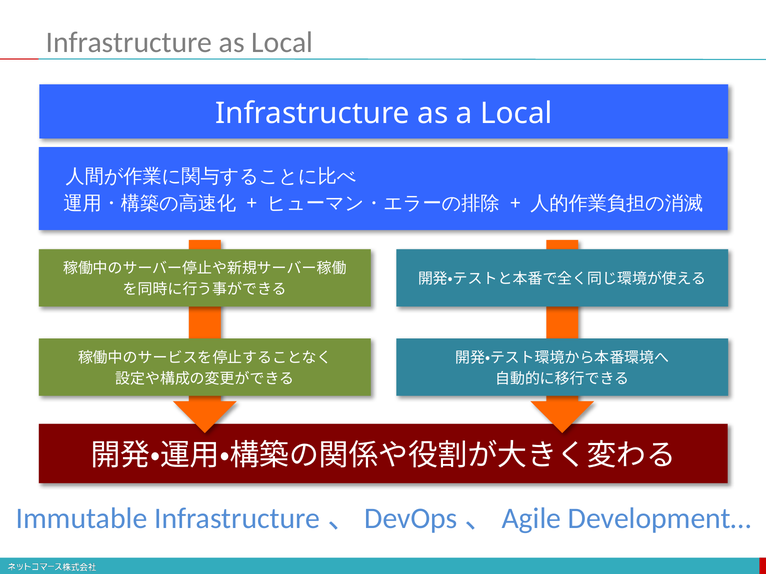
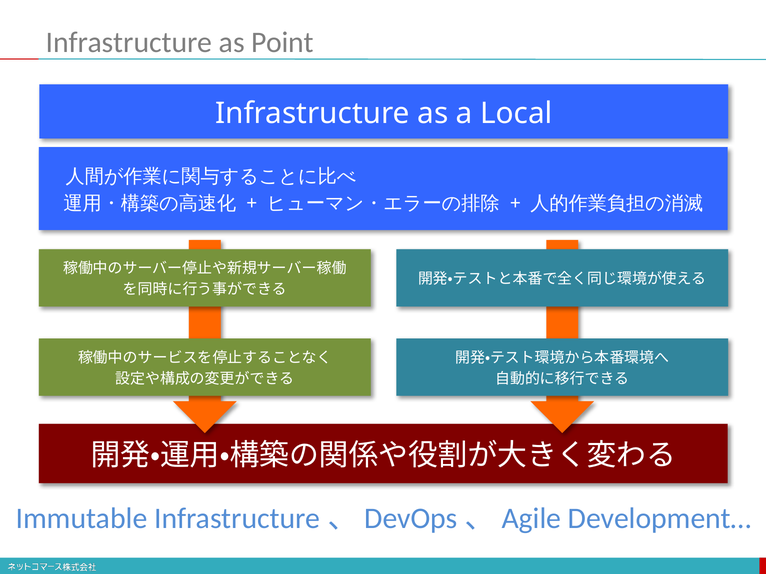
as Local: Local -> Point (283, 42)
